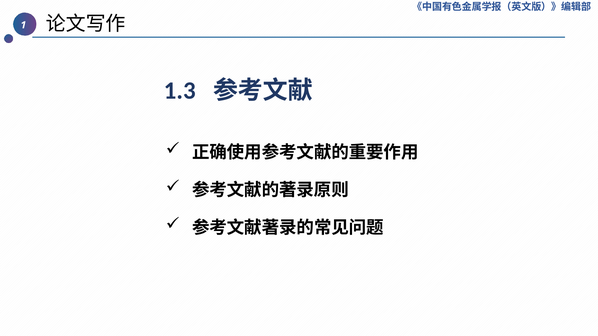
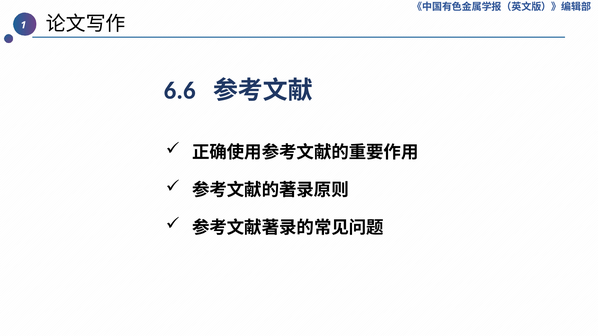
1.3: 1.3 -> 6.6 (180, 91)
